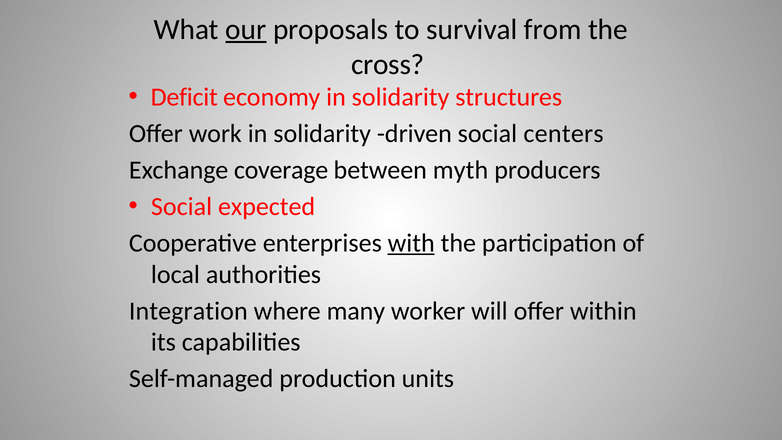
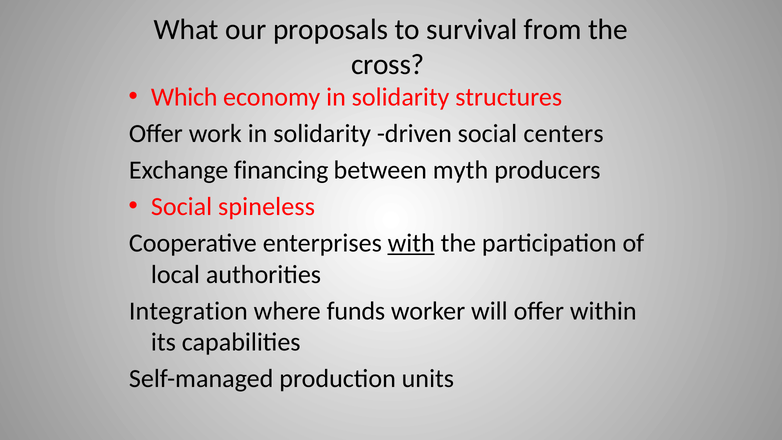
our underline: present -> none (246, 29)
Deficit: Deficit -> Which (184, 97)
coverage: coverage -> financing (281, 170)
expected: expected -> spineless (267, 207)
many: many -> funds (356, 311)
